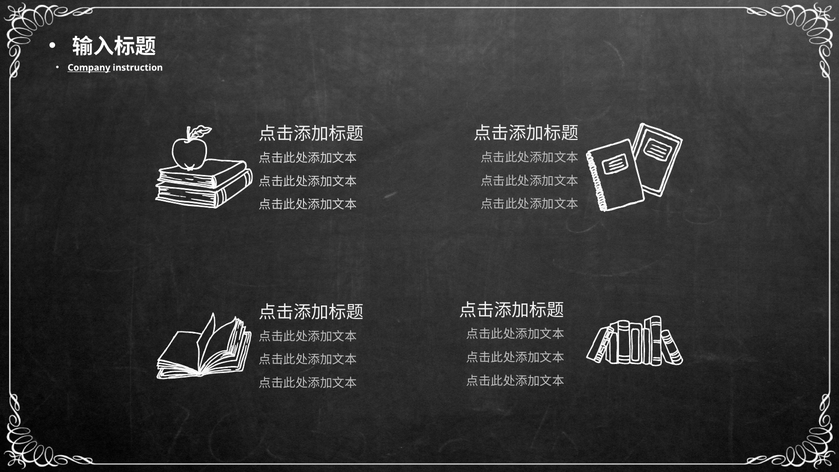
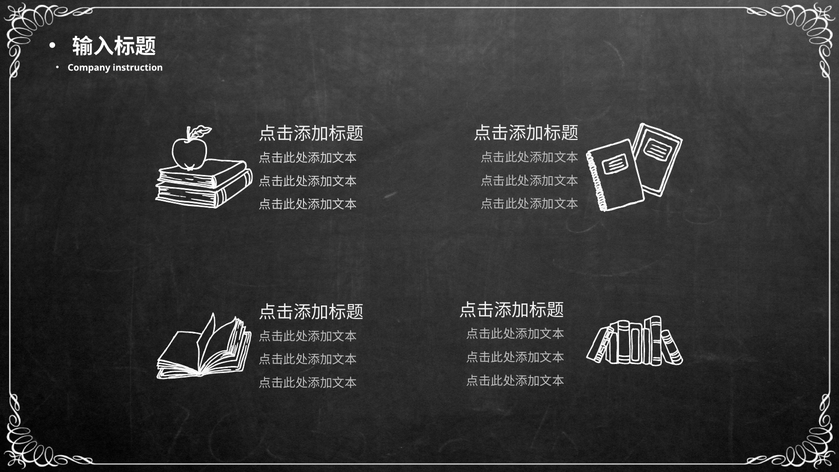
Company underline: present -> none (89, 68)
